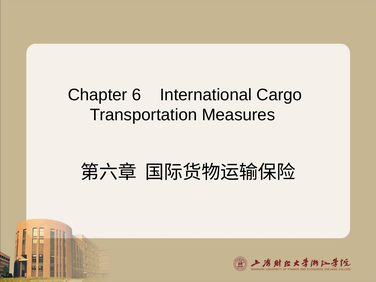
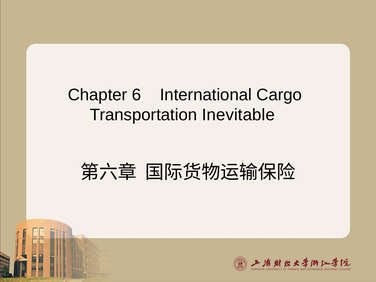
Measures: Measures -> Inevitable (238, 115)
